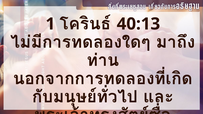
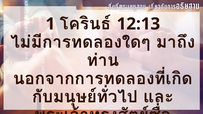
40:13: 40:13 -> 12:13 (138, 24)
